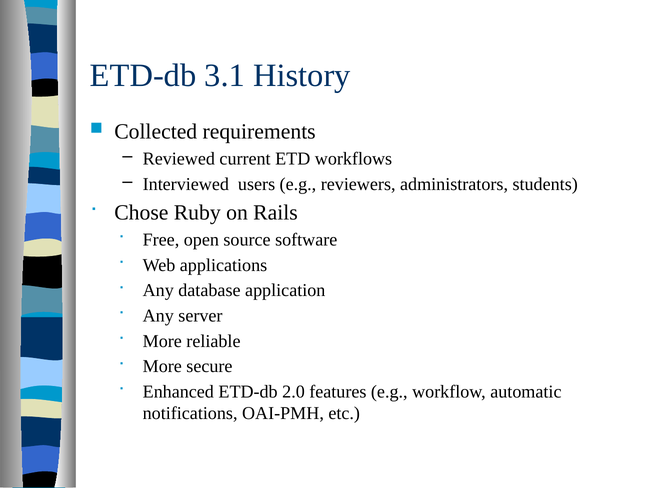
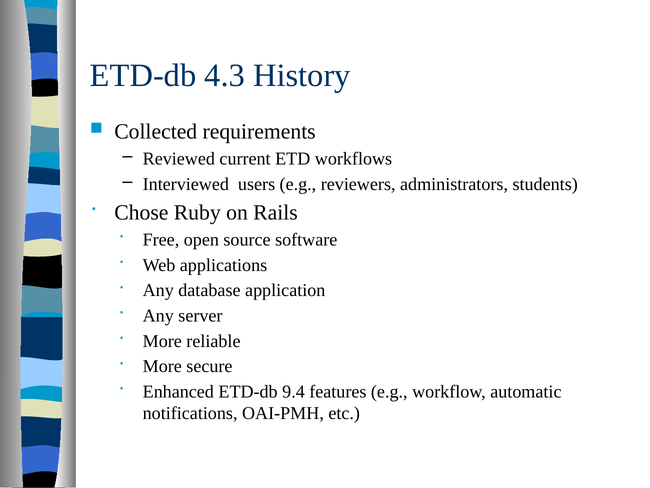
3.1: 3.1 -> 4.3 (225, 75)
2.0: 2.0 -> 9.4 (294, 391)
